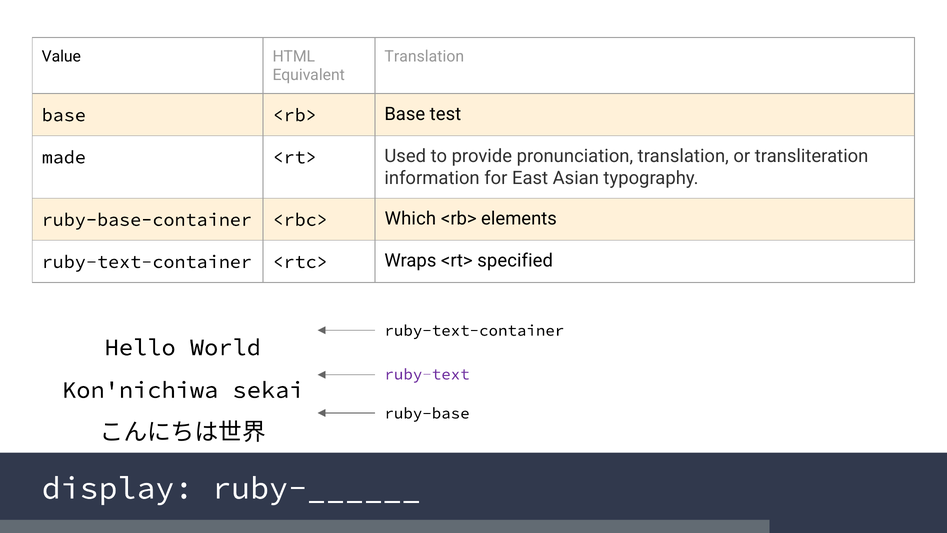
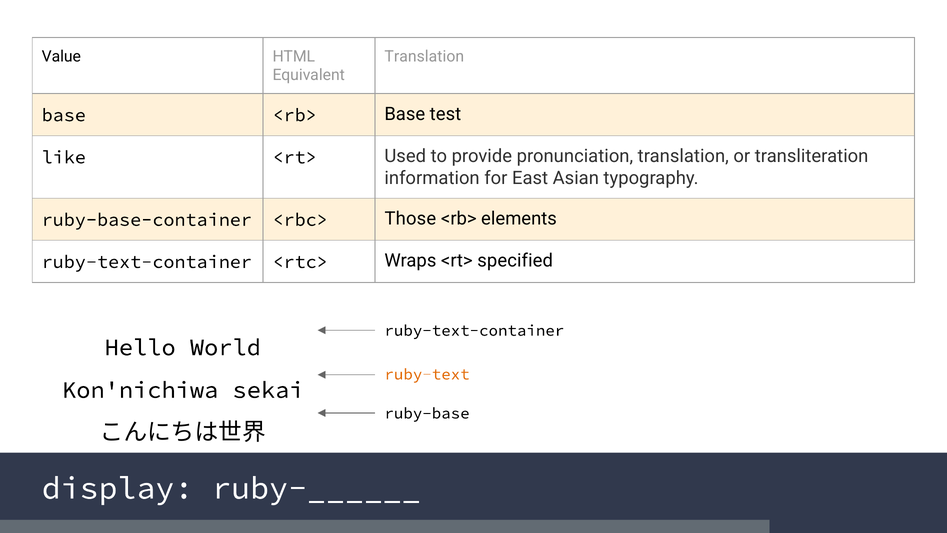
made: made -> like (64, 157)
Which: Which -> Those (410, 219)
ruby-text colour: purple -> orange (427, 374)
